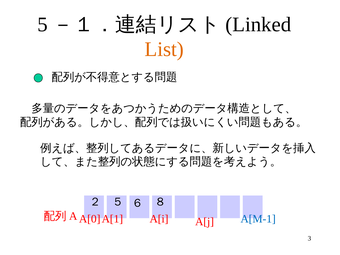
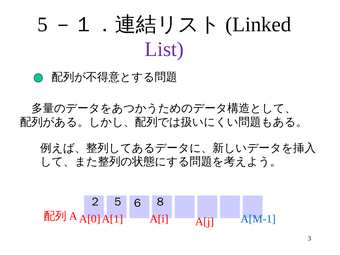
List colour: orange -> purple (164, 49)
